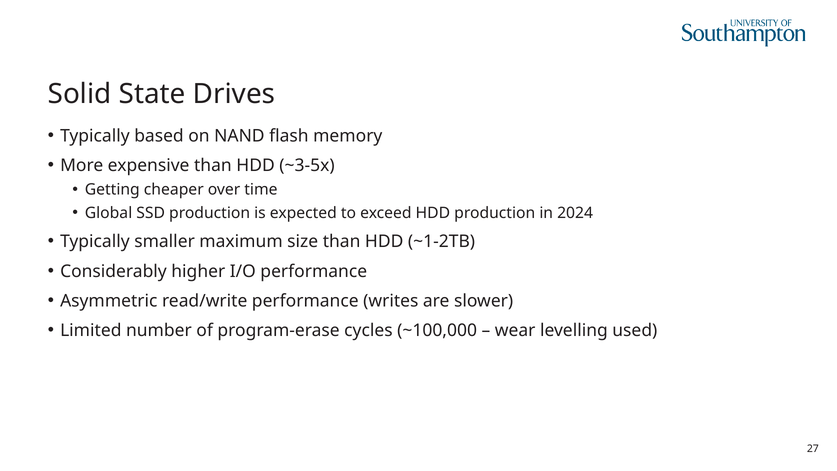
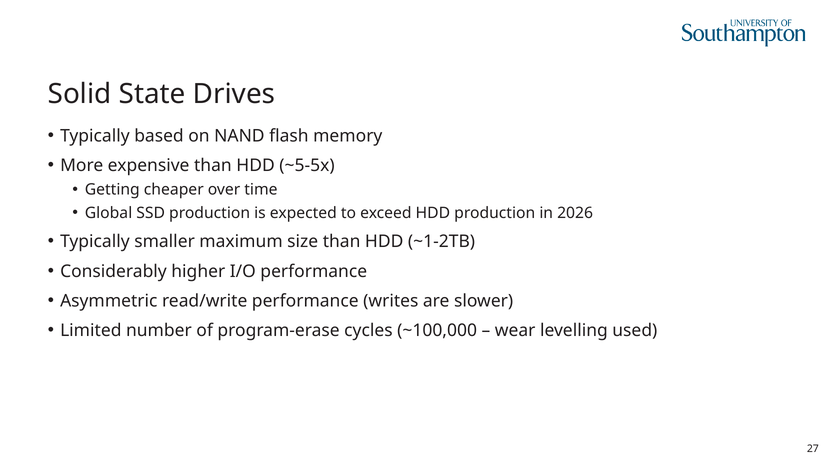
~3-5x: ~3-5x -> ~5-5x (307, 166)
2024: 2024 -> 2026 (575, 213)
